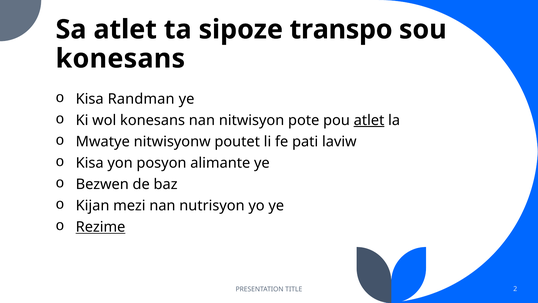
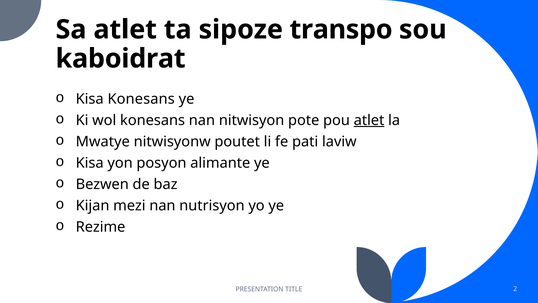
konesans: konesans -> kaboidrat (121, 59)
Kisa Randman: Randman -> Konesans (141, 99)
Rezime underline: present -> none (101, 227)
